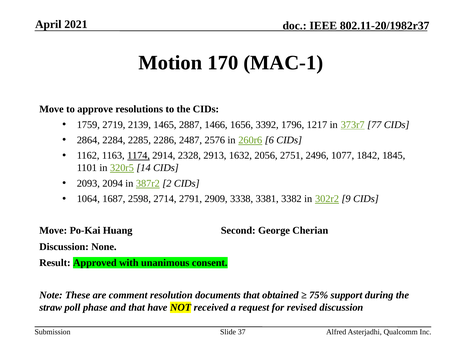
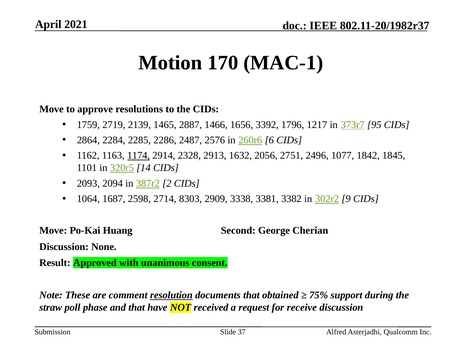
77: 77 -> 95 (374, 125)
2791: 2791 -> 8303 (191, 199)
resolution underline: none -> present (171, 296)
revised: revised -> receive (302, 308)
